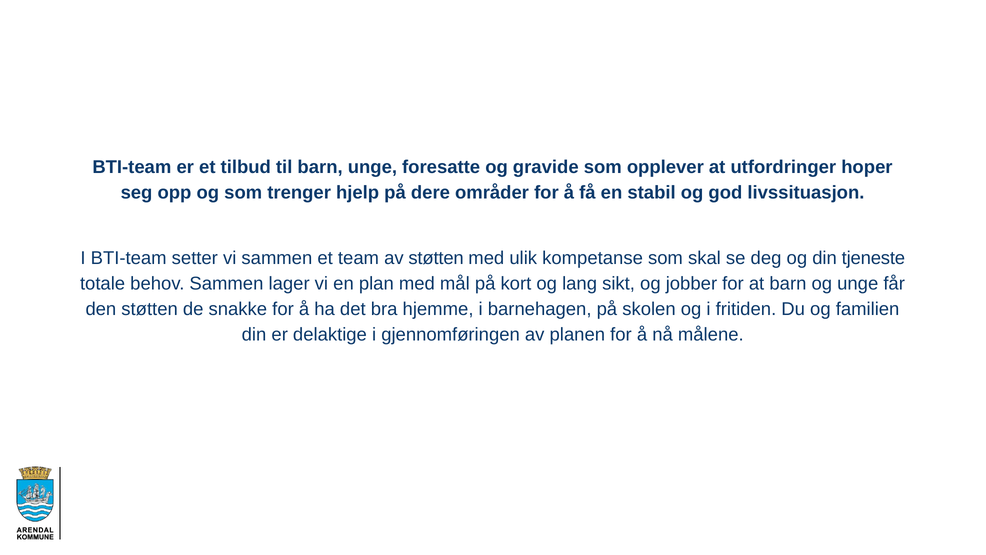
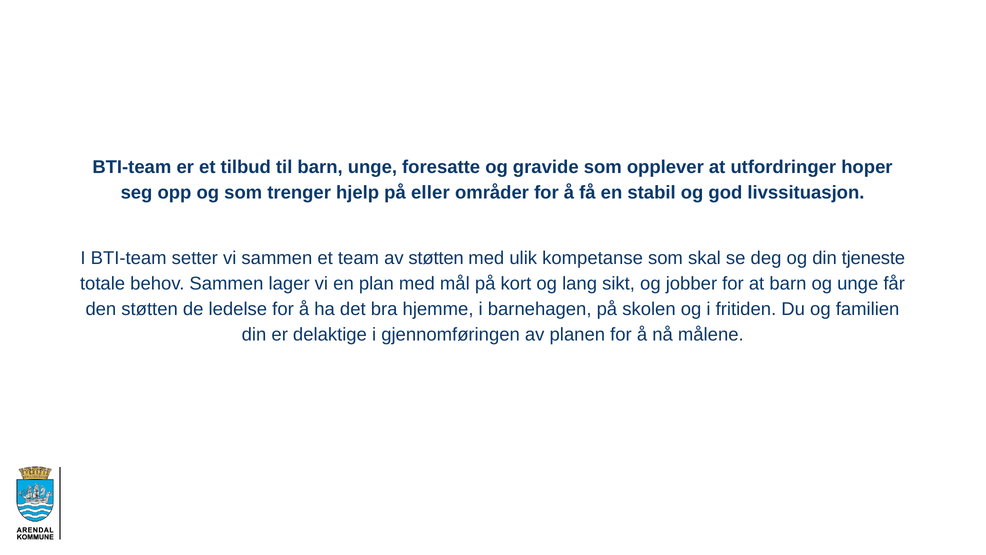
dere: dere -> eller (430, 193)
snakke: snakke -> ledelse (238, 309)
